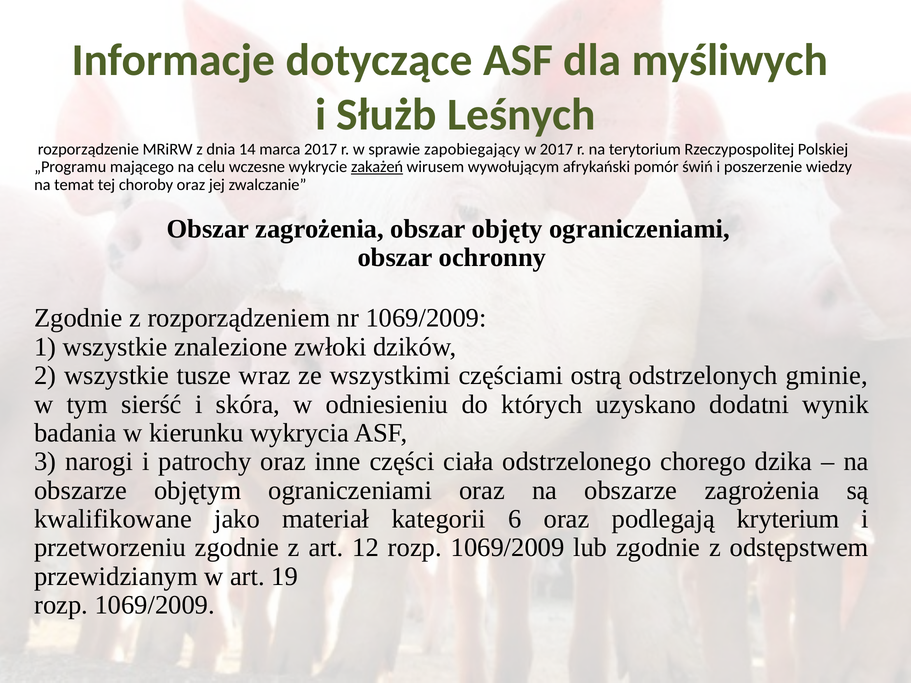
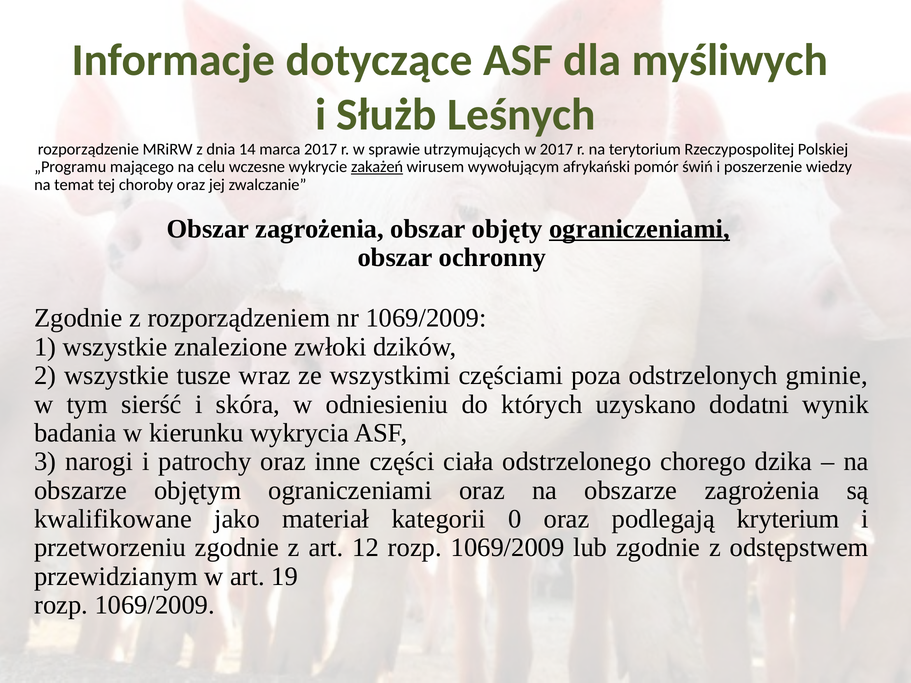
zapobiegający: zapobiegający -> utrzymujących (472, 149)
ograniczeniami underline: none -> present (640, 229)
ostrą: ostrą -> poza (596, 376)
6: 6 -> 0 (515, 519)
